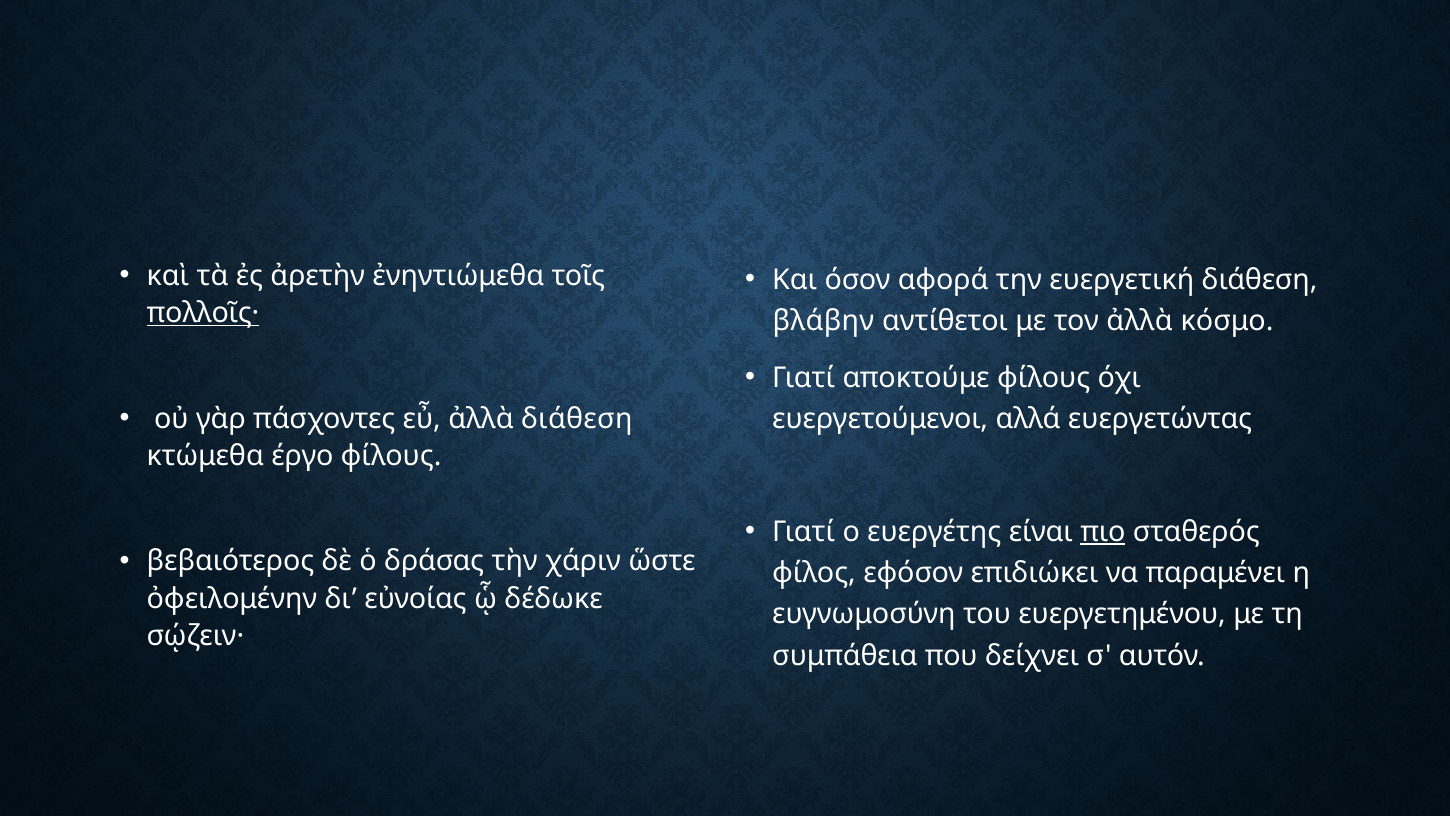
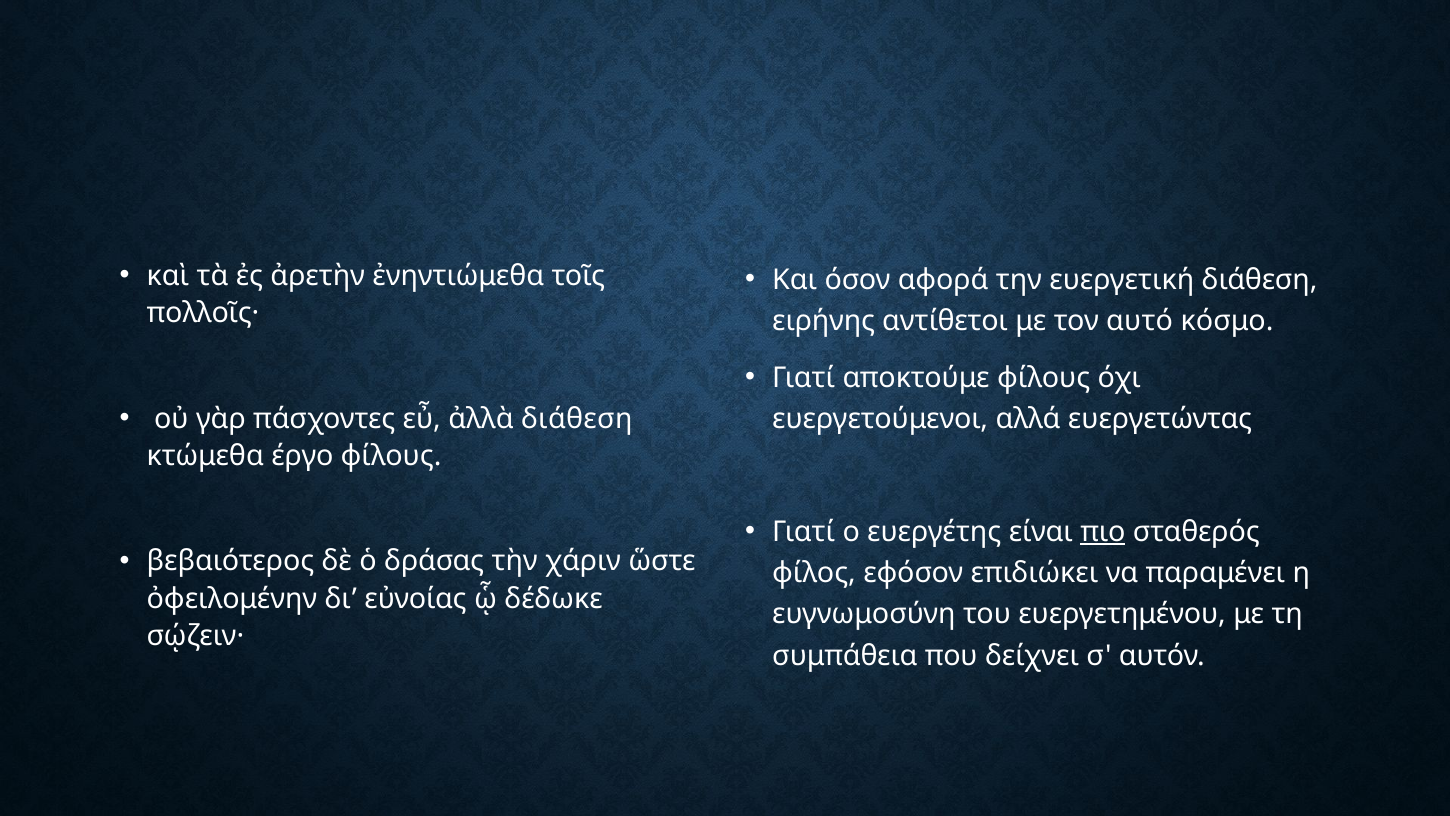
πολλοῖς· underline: present -> none (203, 313)
βλάβην: βλάβην -> ειρήνης (824, 321)
τον ἀλλὰ: ἀλλὰ -> αυτό (1140, 321)
